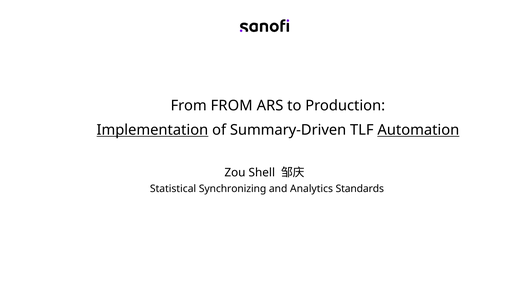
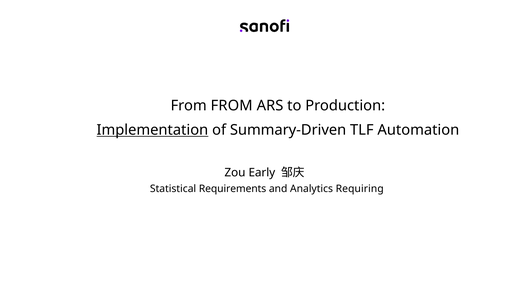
Automation underline: present -> none (418, 130)
Shell: Shell -> Early (262, 173)
Synchronizing: Synchronizing -> Requirements (233, 189)
Standards: Standards -> Requiring (360, 189)
